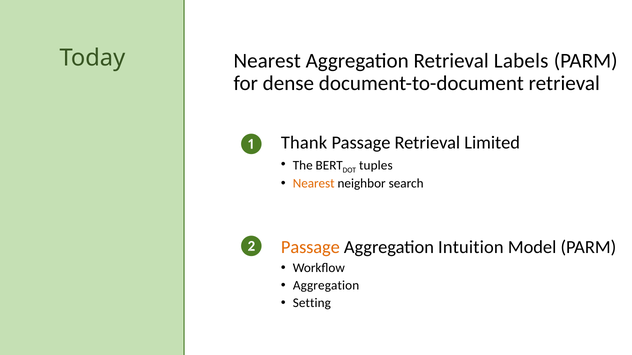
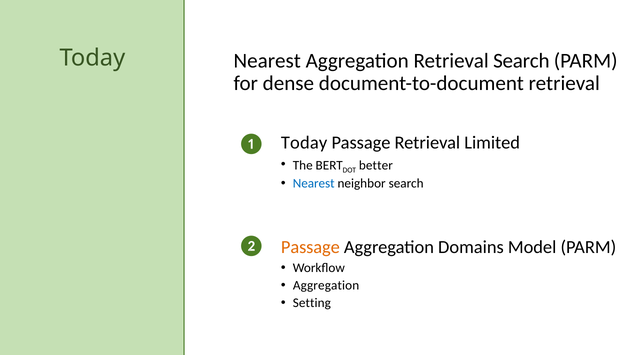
Retrieval Labels: Labels -> Search (521, 61)
Thank: Thank -> Today (304, 143)
tuples: tuples -> better (376, 166)
Nearest colour: orange -> blue (314, 184)
Intuition: Intuition -> Domains (471, 247)
